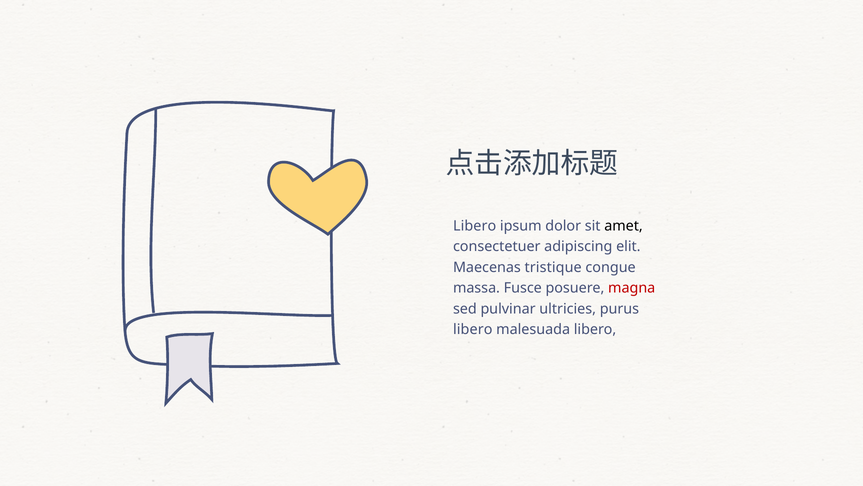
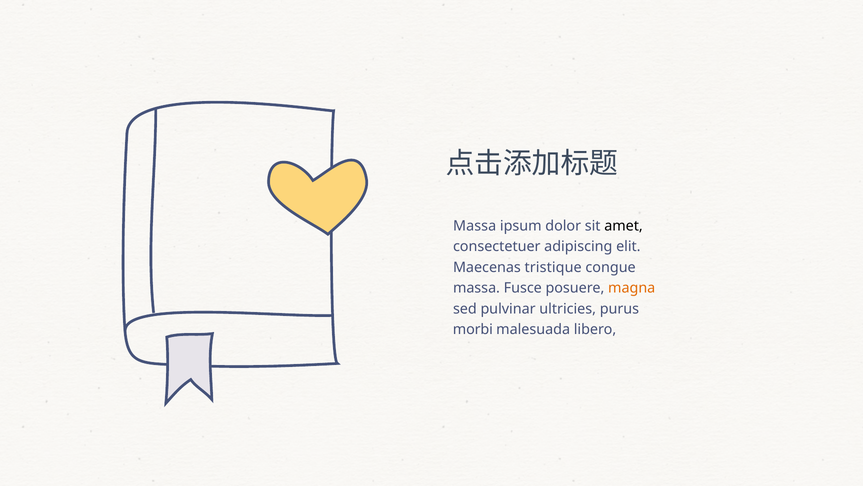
Libero: Libero -> Massa (475, 226)
magna colour: red -> orange (632, 288)
libero: libero -> morbi (473, 329)
